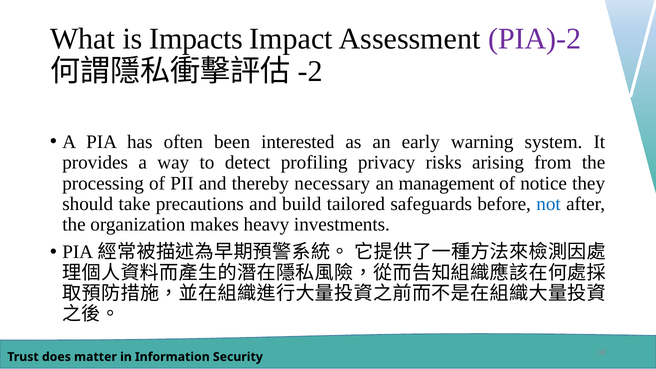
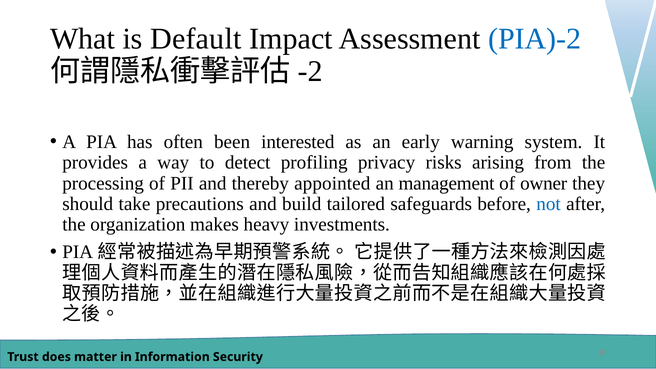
Impacts: Impacts -> Default (196, 39)
PIA)-2 colour: purple -> blue (535, 39)
necessary: necessary -> appointed (332, 183)
notice: notice -> owner (544, 183)
